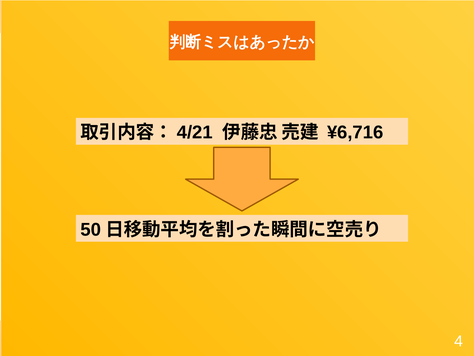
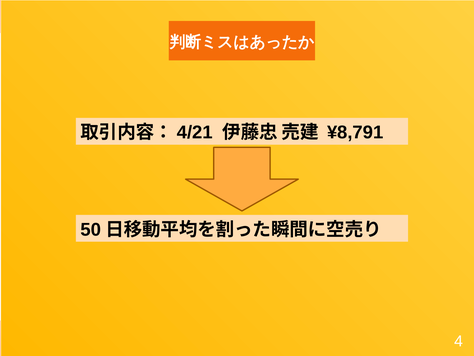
¥6,716: ¥6,716 -> ¥8,791 (355, 132)
